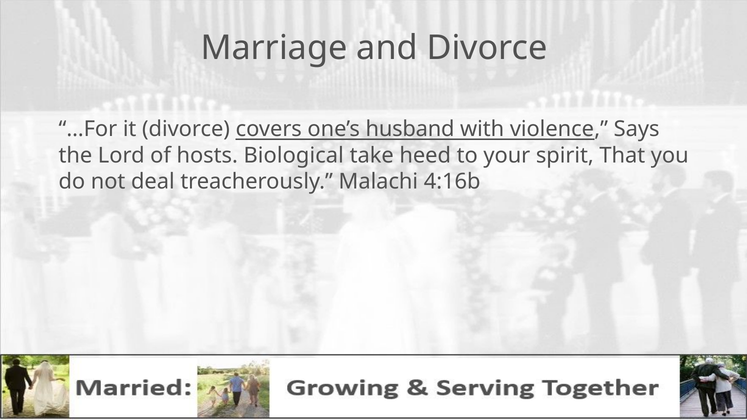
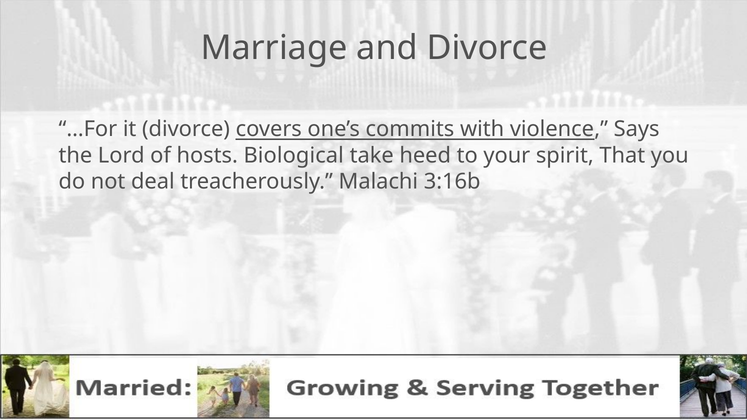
husband: husband -> commits (410, 129)
4:16b: 4:16b -> 3:16b (452, 182)
